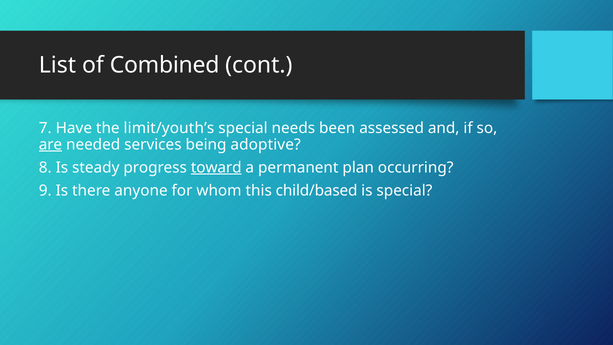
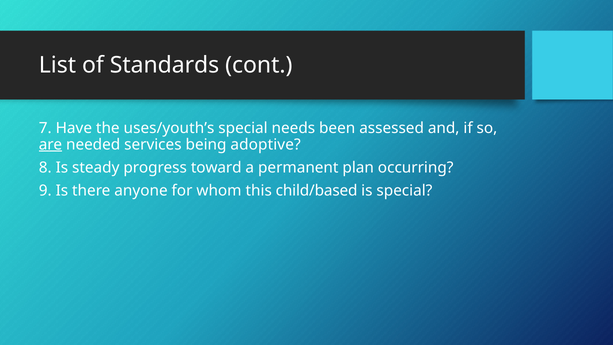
Combined: Combined -> Standards (165, 65)
limit/youth’s: limit/youth’s -> uses/youth’s (169, 128)
toward underline: present -> none (216, 167)
